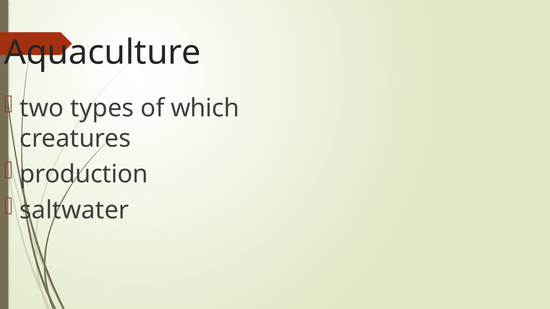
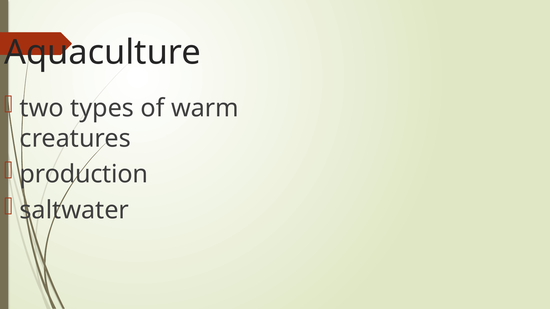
which: which -> warm (205, 108)
